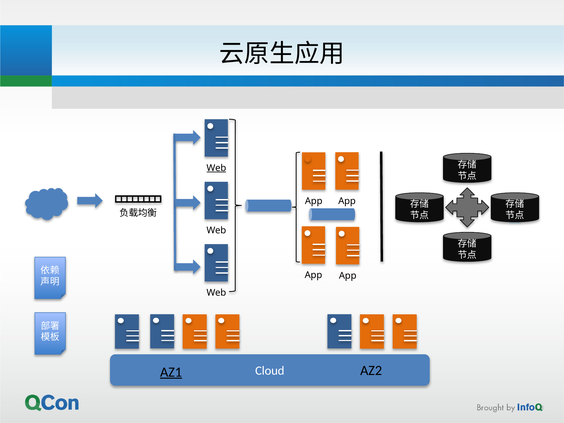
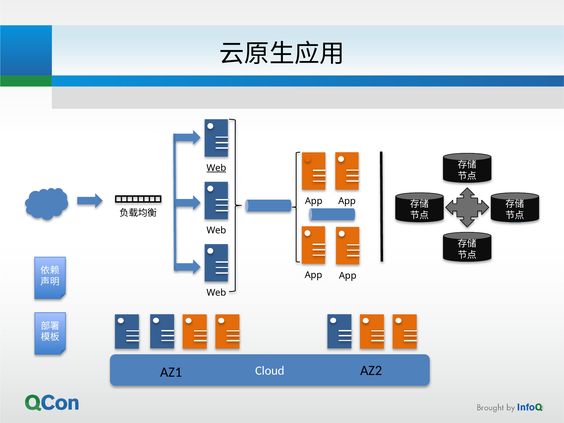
AZ1 underline: present -> none (171, 372)
